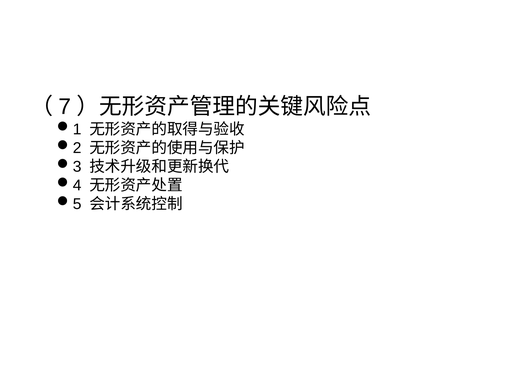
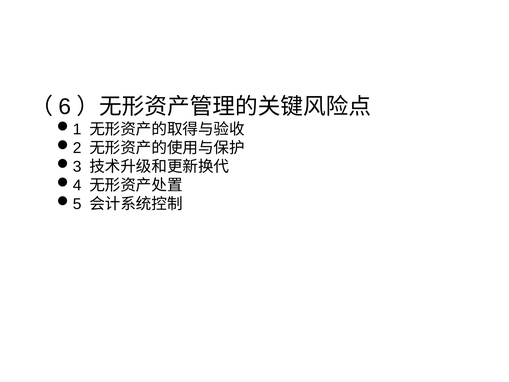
7: 7 -> 6 (65, 107)
